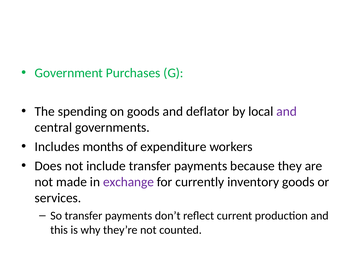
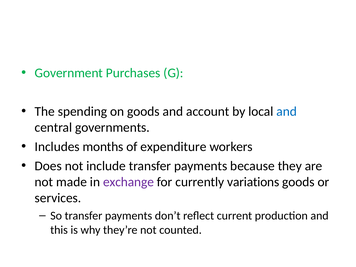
deflator: deflator -> account (208, 111)
and colour: purple -> blue (287, 111)
inventory: inventory -> variations (253, 182)
